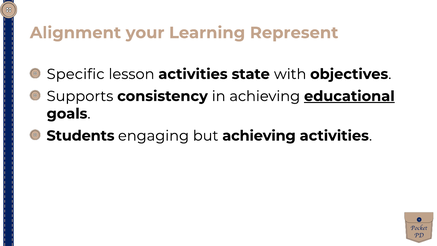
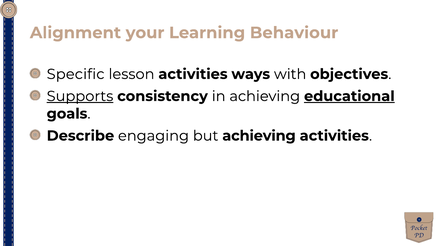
Represent: Represent -> Behaviour (294, 33)
state: state -> ways (251, 74)
Supports underline: none -> present (80, 96)
Students: Students -> Describe (80, 136)
